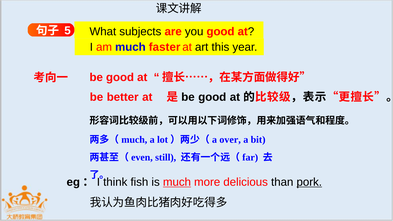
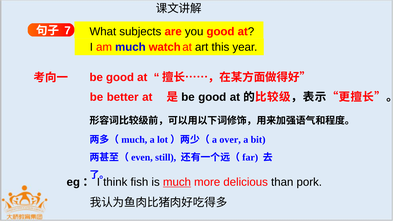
5: 5 -> 7 (68, 31)
faster: faster -> watch (165, 47)
pork underline: present -> none (309, 182)
